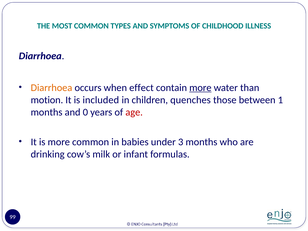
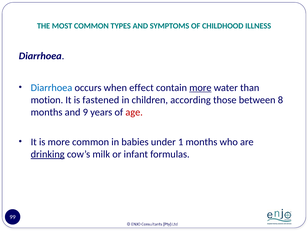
Diarrhoea colour: orange -> blue (51, 88)
included: included -> fastened (101, 100)
quenches: quenches -> according (191, 100)
1: 1 -> 8 (280, 100)
0: 0 -> 9 (85, 112)
3: 3 -> 1 (181, 142)
drinking underline: none -> present (48, 154)
